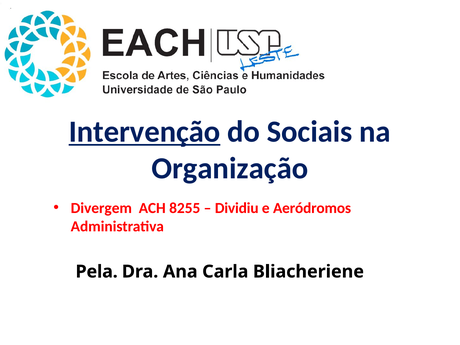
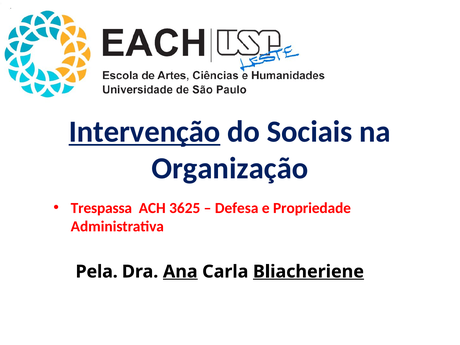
Divergem: Divergem -> Trespassa (101, 208)
8255: 8255 -> 3625 (185, 208)
Dividiu: Dividiu -> Defesa (237, 208)
Aeródromos: Aeródromos -> Propriedade (312, 208)
Ana underline: none -> present (180, 272)
Bliacheriene underline: none -> present (308, 272)
